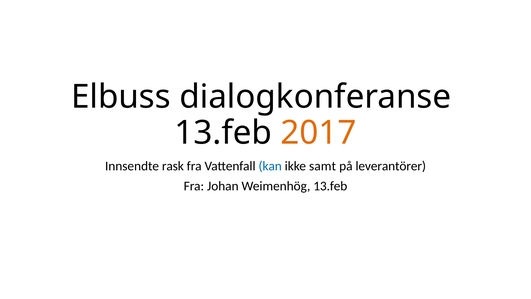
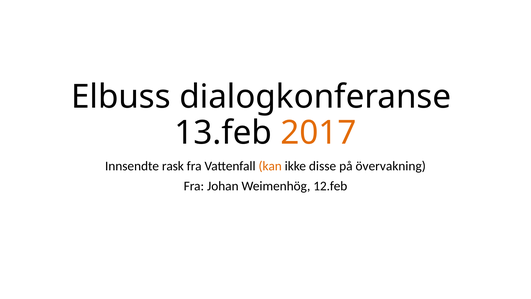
kan colour: blue -> orange (270, 166)
samt: samt -> disse (323, 166)
leverantörer: leverantörer -> övervakning (391, 166)
Weimenhög 13.feb: 13.feb -> 12.feb (330, 186)
